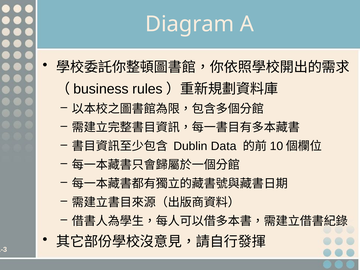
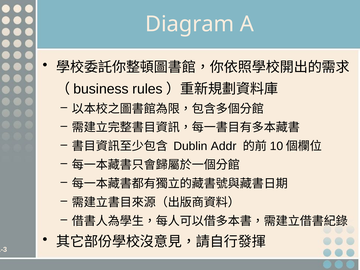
Data: Data -> Addr (224, 146)
